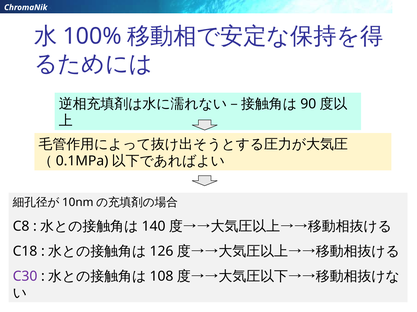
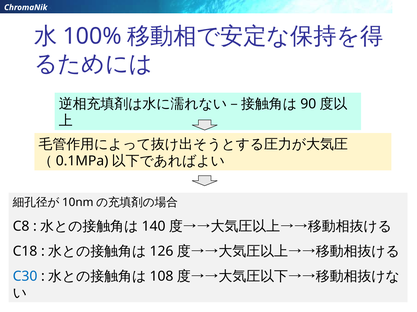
C30 colour: purple -> blue (25, 277)
